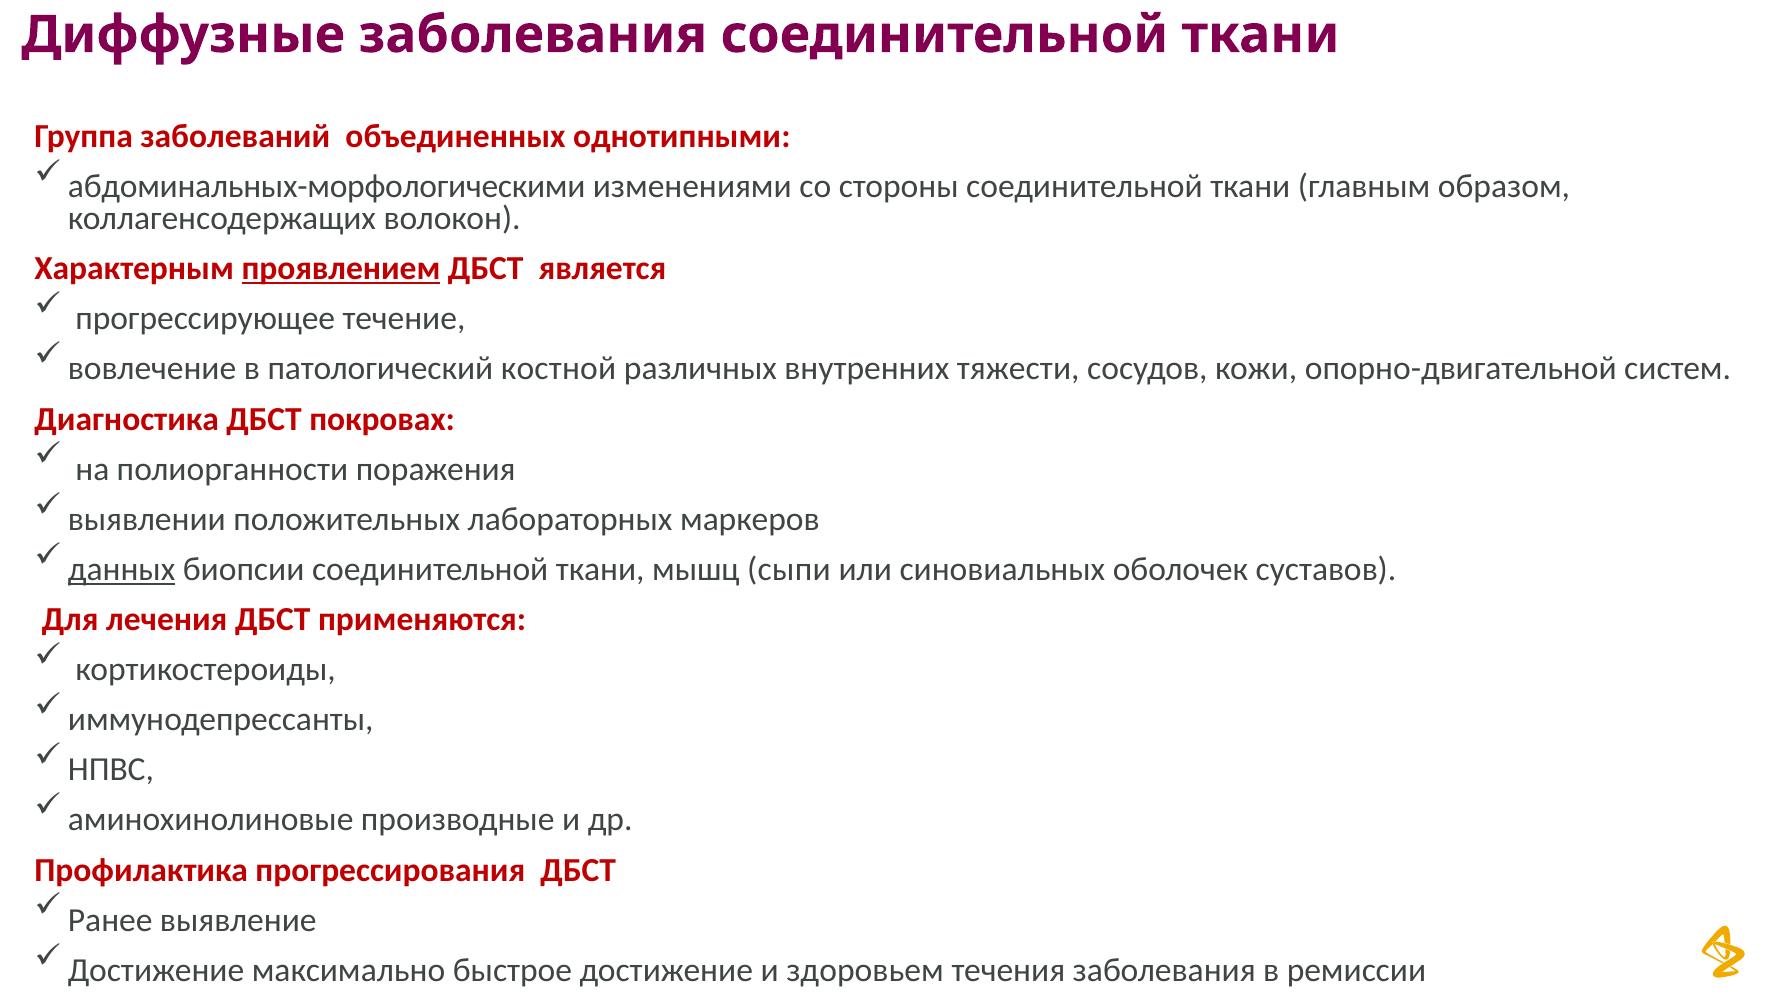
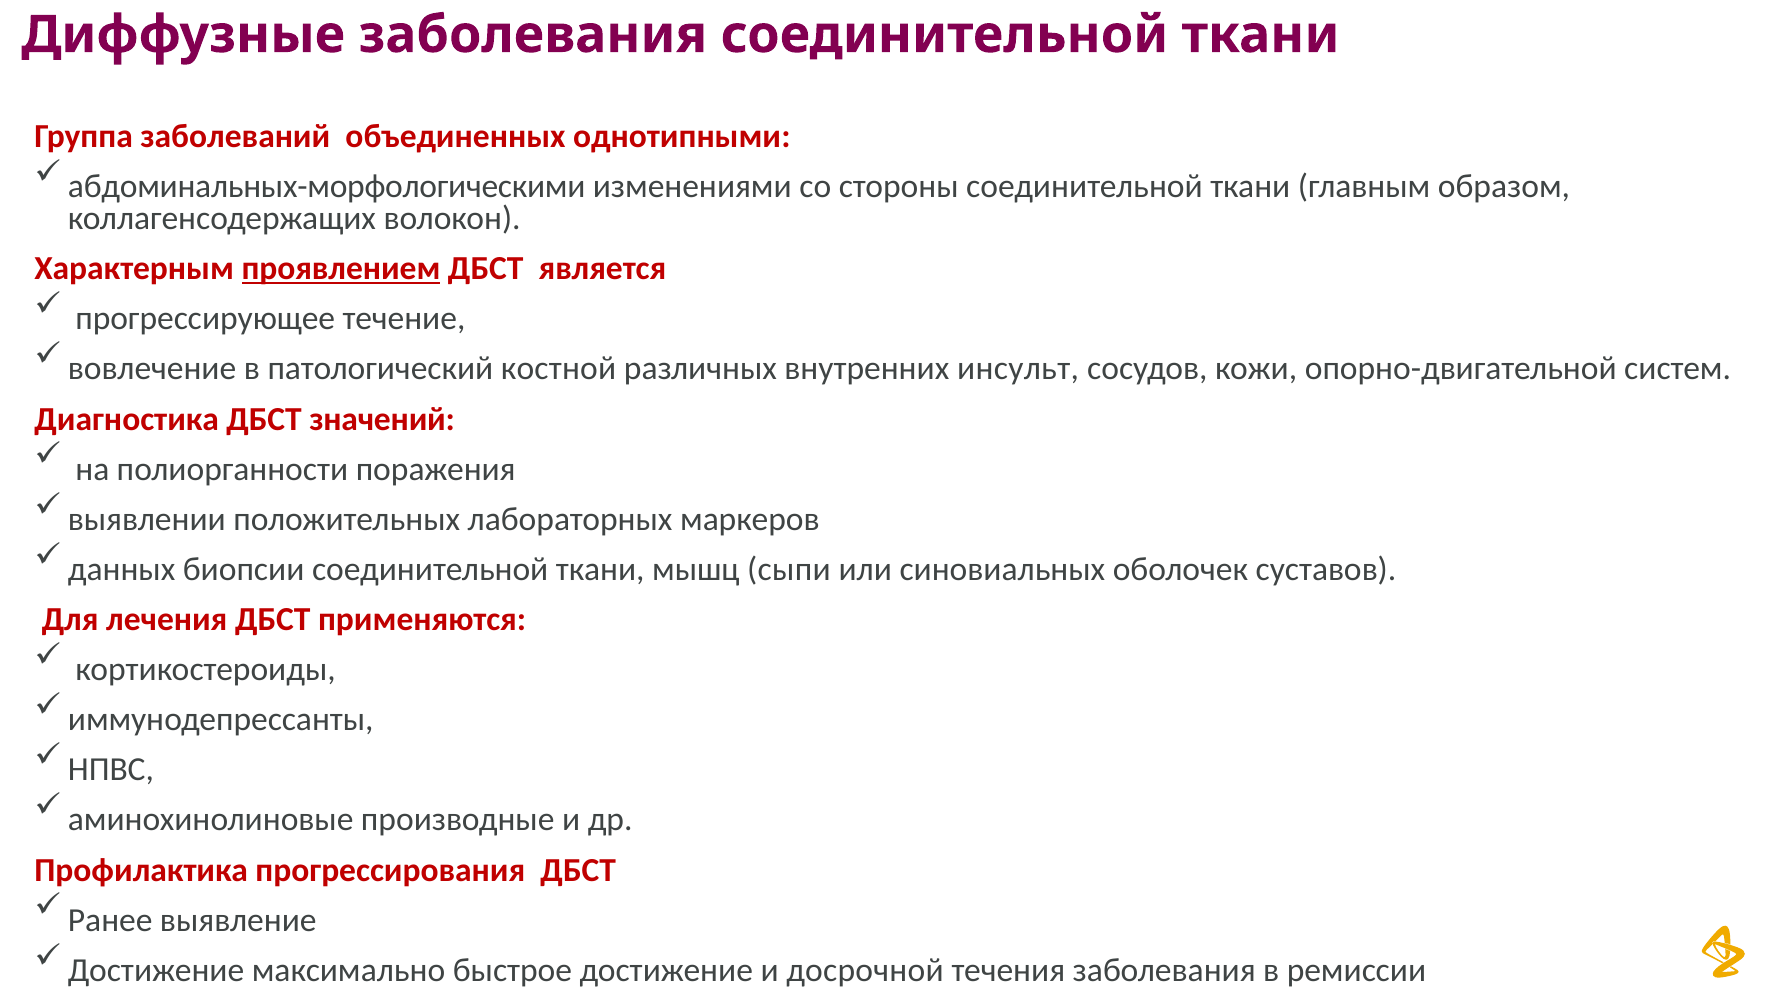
тяжести: тяжести -> инсульт (1018, 369)
покровах: покровах -> значений (382, 419)
данных underline: present -> none (122, 569)
здоровьем: здоровьем -> досрочной (865, 970)
